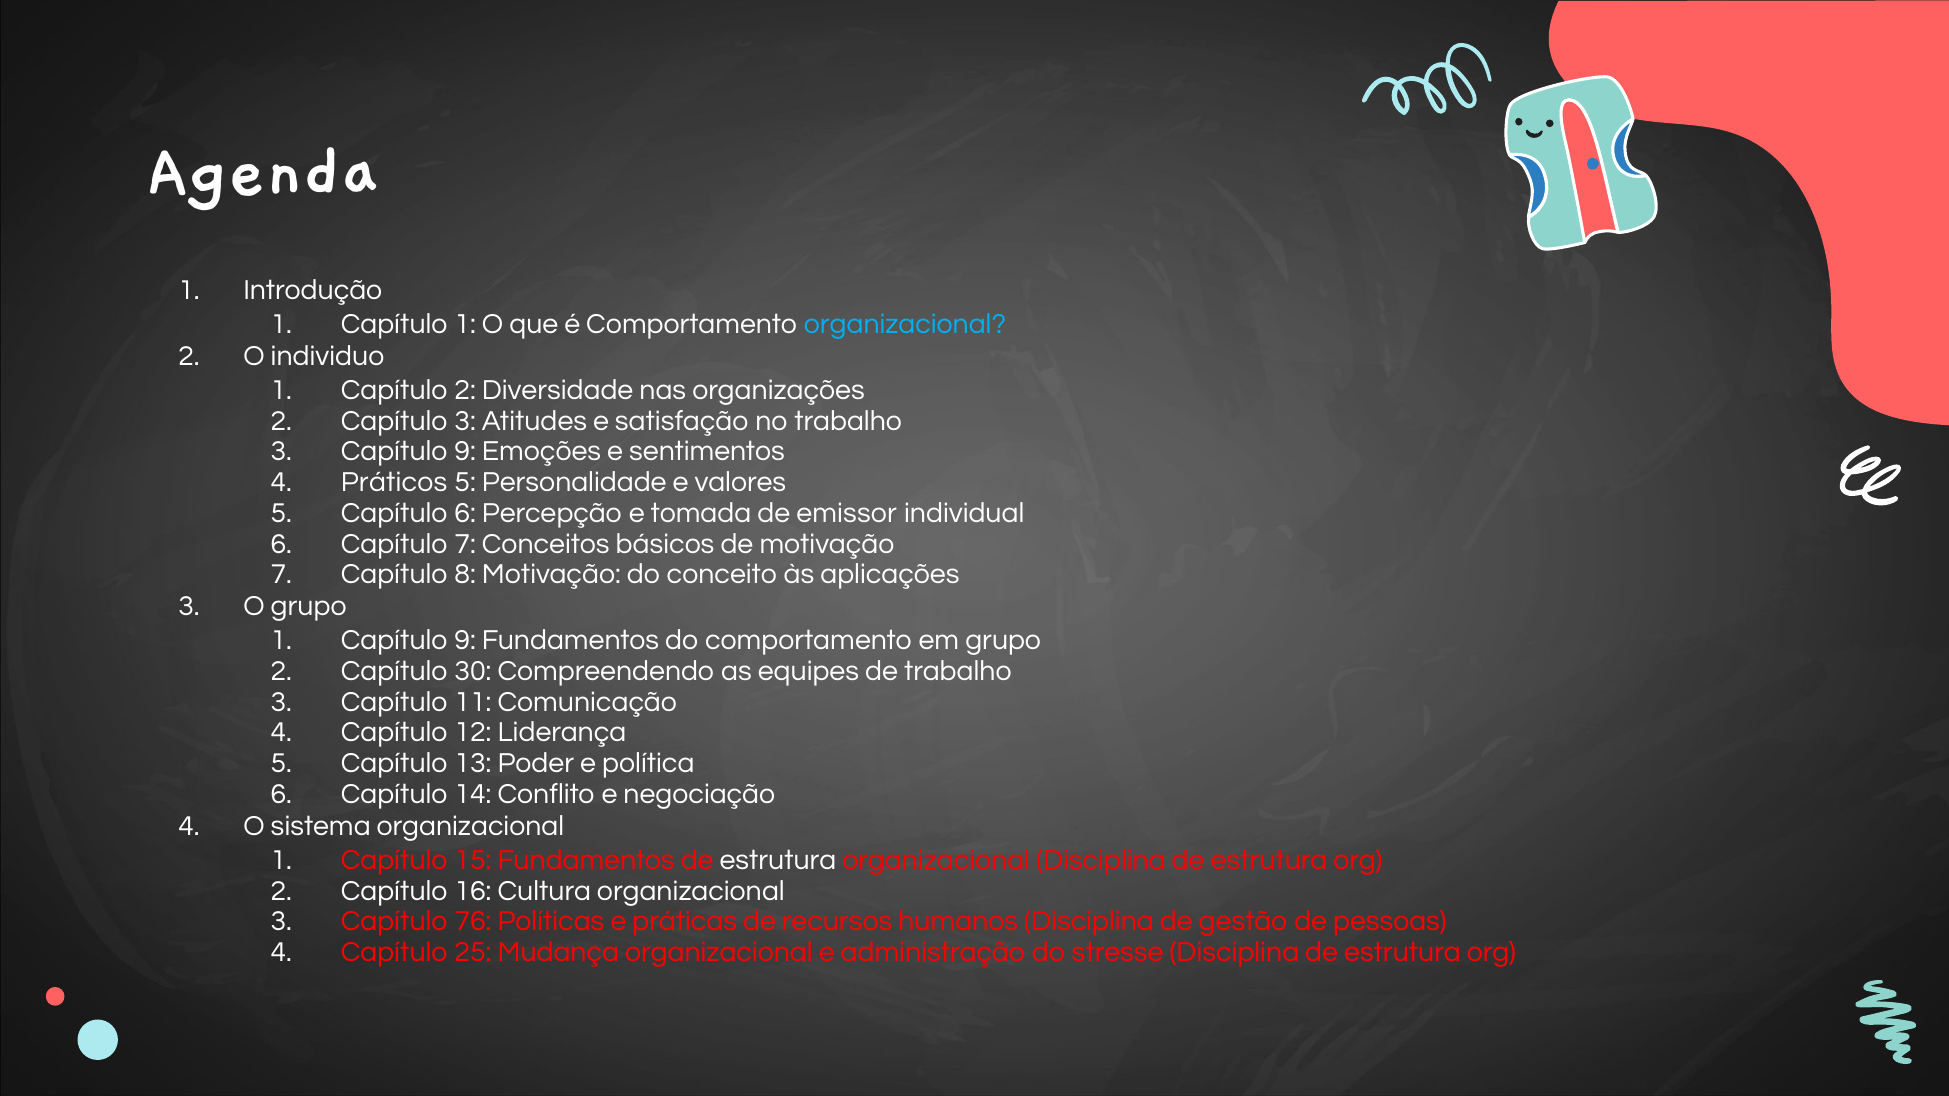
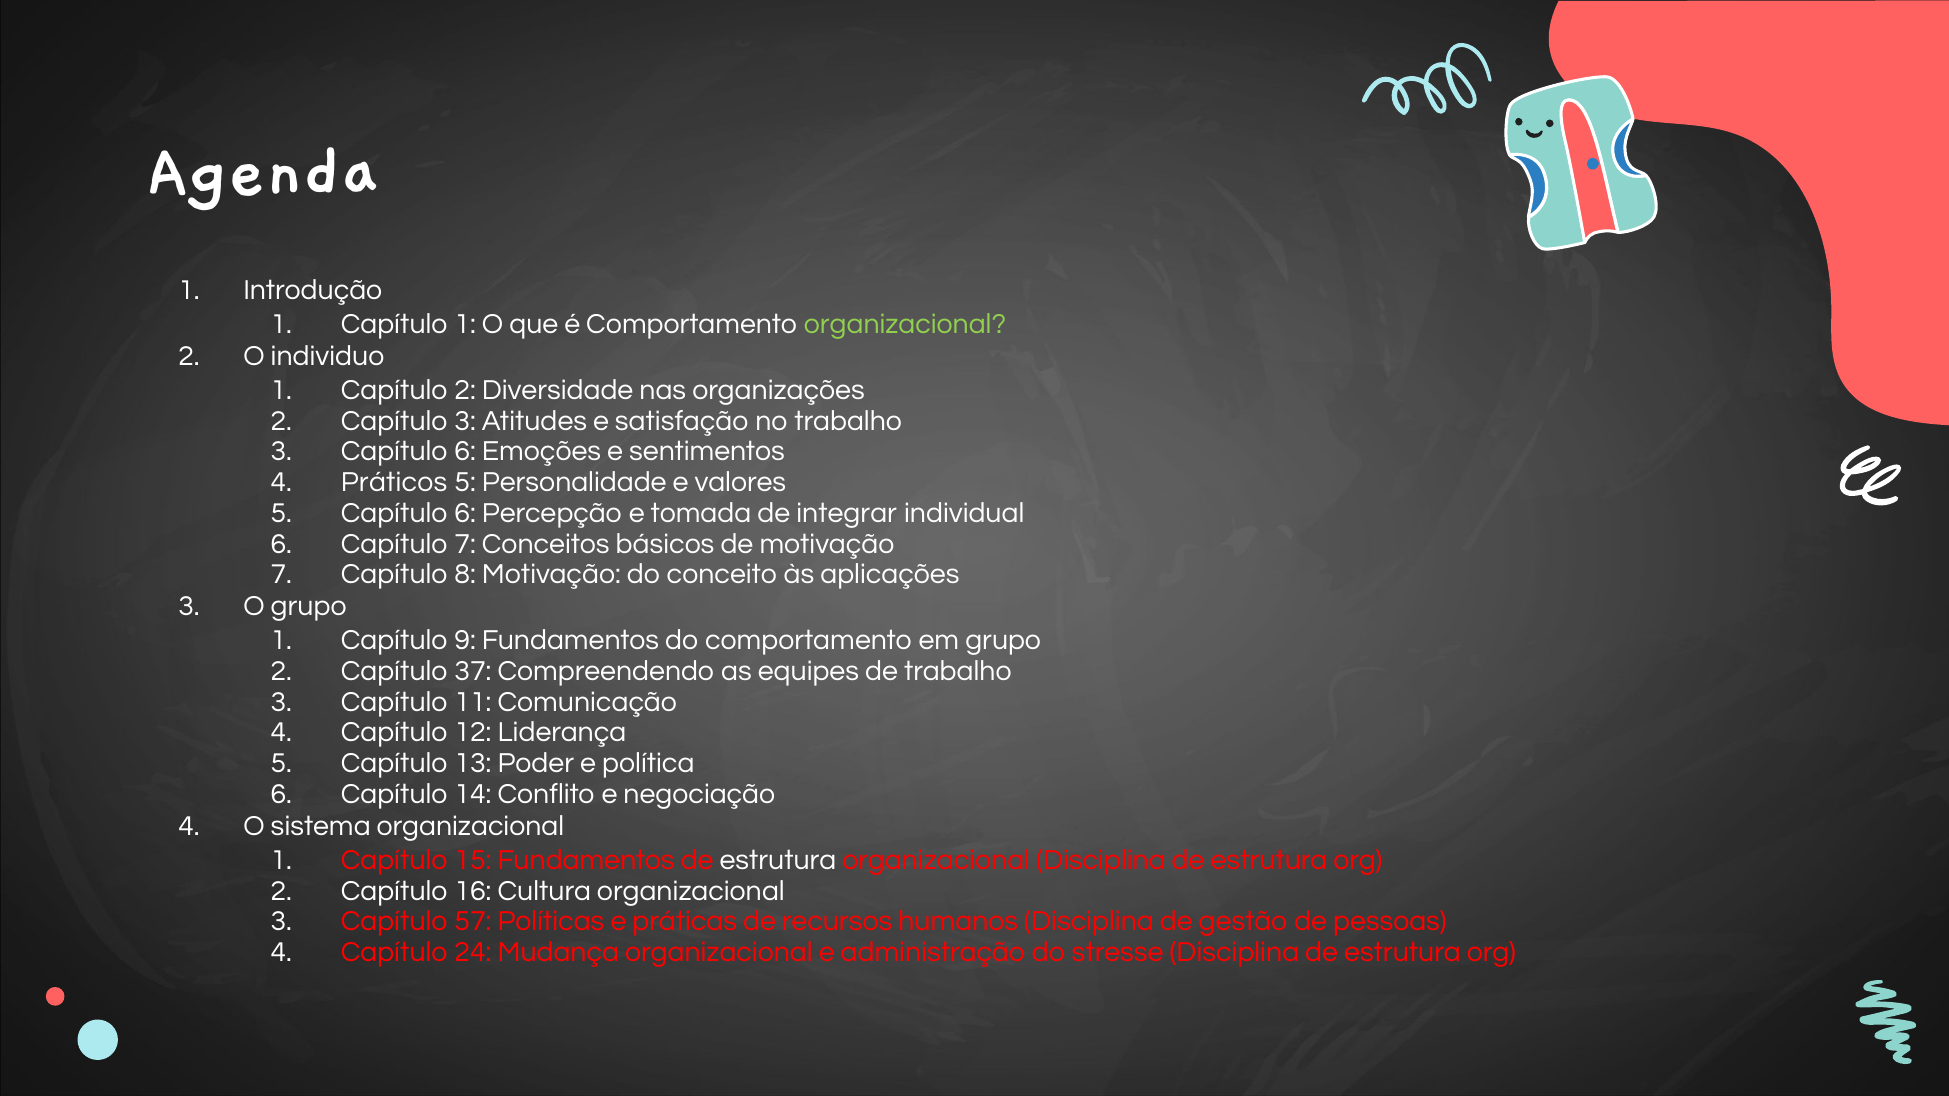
organizacional colour: light blue -> light green (905, 324)
3 Capítulo 9: 9 -> 6 (465, 452)
emissor: emissor -> integrar (847, 513)
30: 30 -> 37 (473, 671)
76: 76 -> 57 (473, 922)
25: 25 -> 24 (473, 952)
